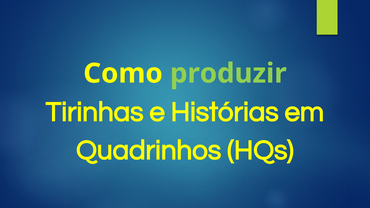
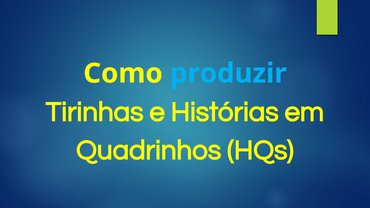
produzir colour: light green -> light blue (228, 74)
